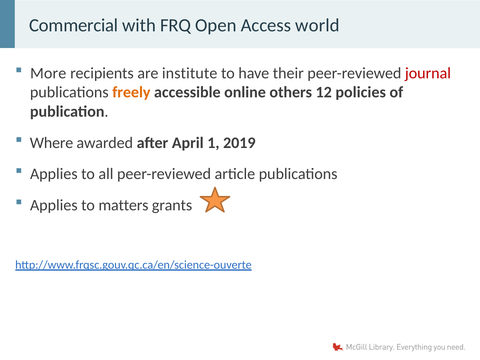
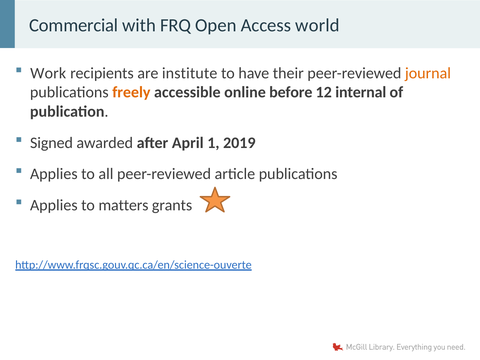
More: More -> Work (48, 73)
journal colour: red -> orange (428, 73)
others: others -> before (291, 92)
policies: policies -> internal (361, 92)
Where: Where -> Signed (51, 143)
